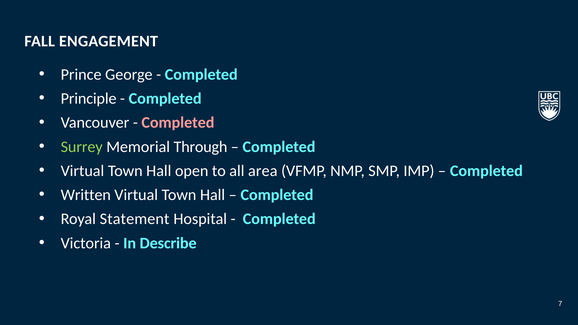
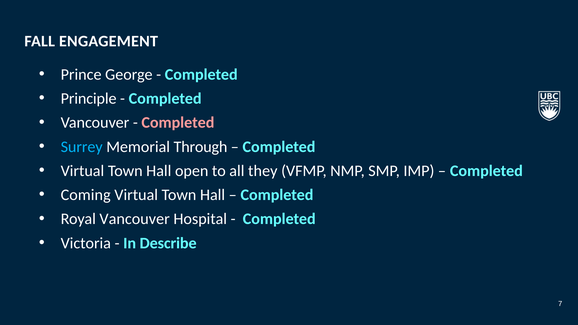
Surrey colour: light green -> light blue (82, 147)
area: area -> they (263, 171)
Written: Written -> Coming (86, 195)
Royal Statement: Statement -> Vancouver (135, 219)
